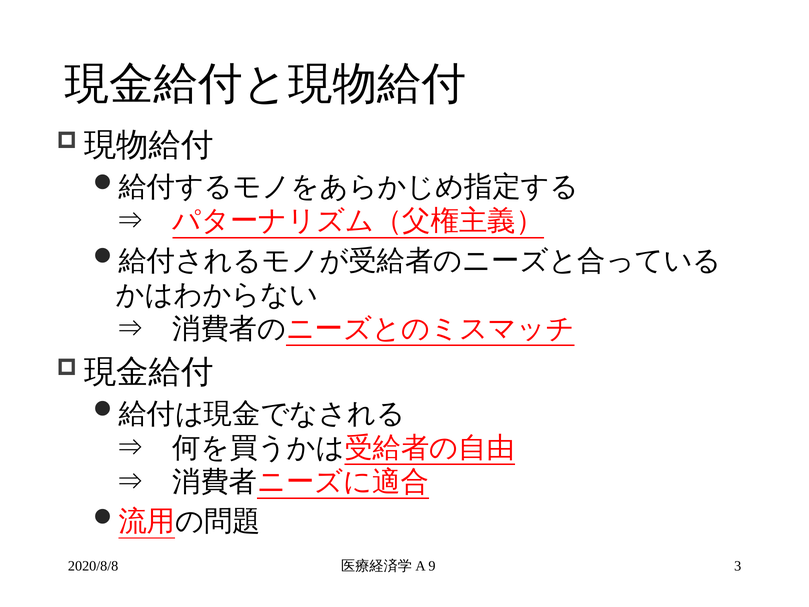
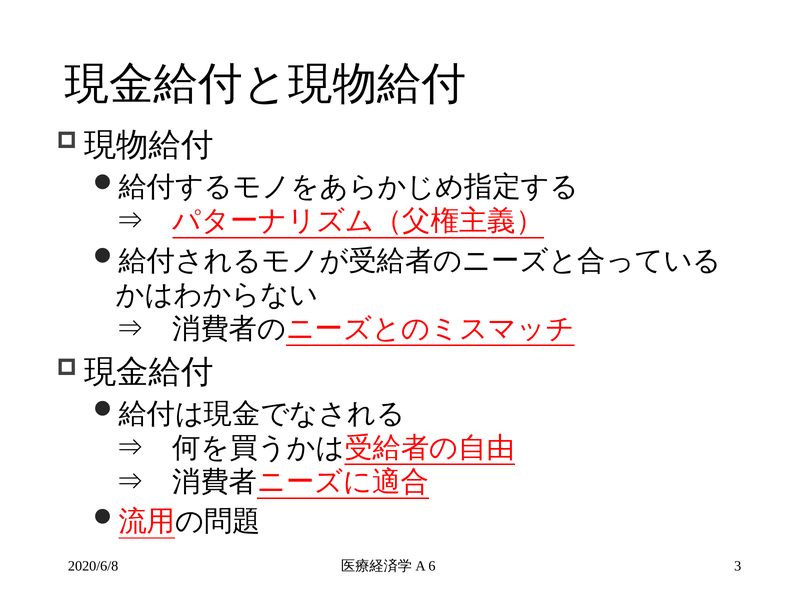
2020/8/8: 2020/8/8 -> 2020/6/8 (93, 566)
9: 9 -> 6 (432, 566)
